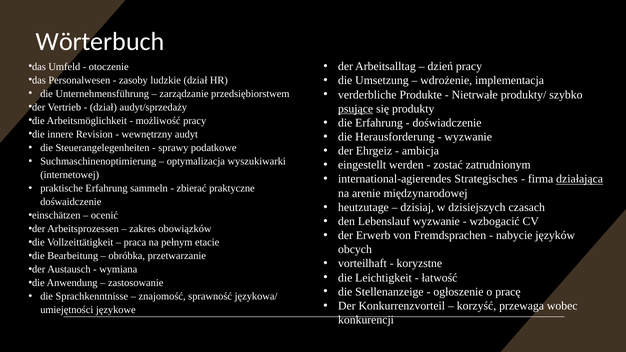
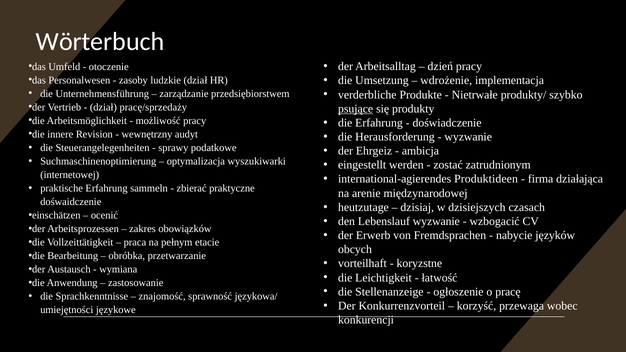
audyt/sprzedaży: audyt/sprzedaży -> pracę/sprzedaży (153, 107)
Strategisches: Strategisches -> Produktideen (486, 179)
działająca underline: present -> none (580, 179)
